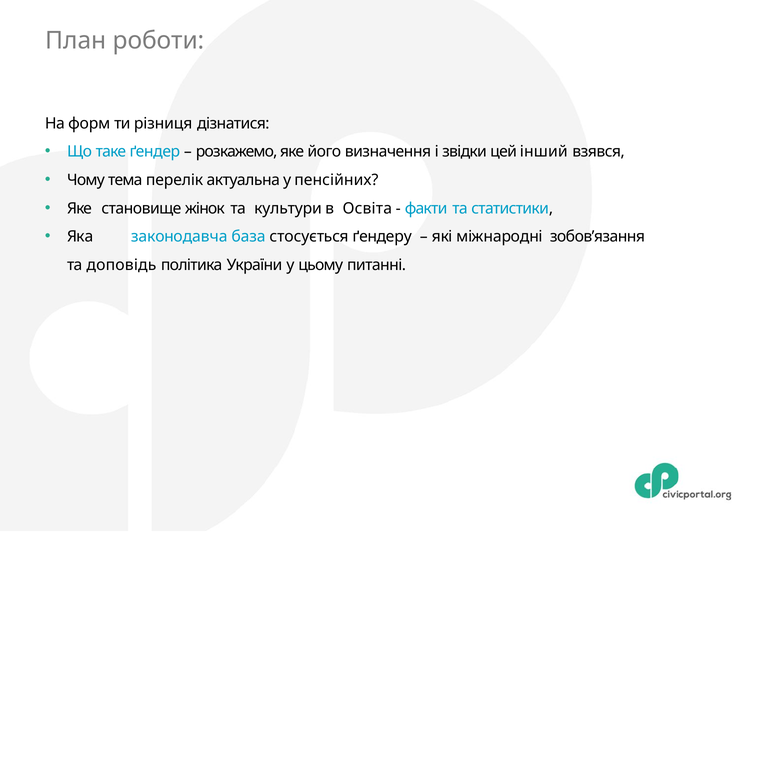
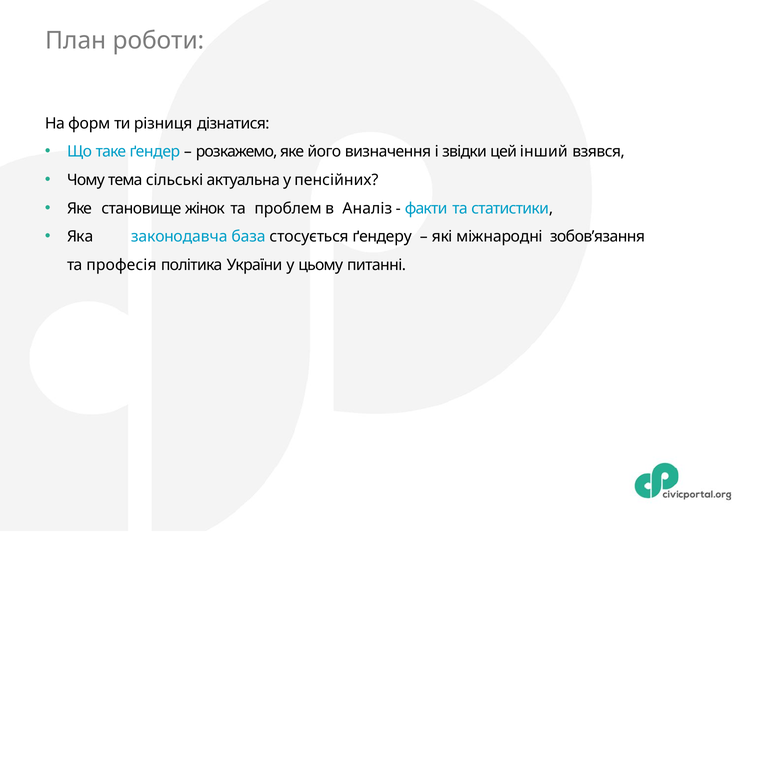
перелік: перелік -> сільські (175, 180)
культури: культури -> проблем (288, 208)
Освіта: Освіта -> Аналіз (367, 208)
доповідь: доповідь -> професія (121, 265)
